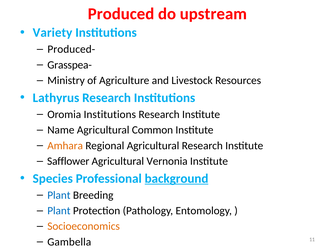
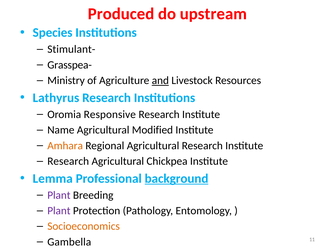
Variety: Variety -> Species (53, 33)
Produced-: Produced- -> Stimulant- (71, 49)
and underline: none -> present (160, 81)
Oromia Institutions: Institutions -> Responsive (110, 115)
Common: Common -> Modified (152, 130)
Safflower: Safflower -> Research (68, 161)
Vernonia: Vernonia -> Chickpea (167, 161)
Species: Species -> Lemma (53, 179)
Plant colour: blue -> purple (59, 195)
Plant colour: blue -> purple (59, 211)
